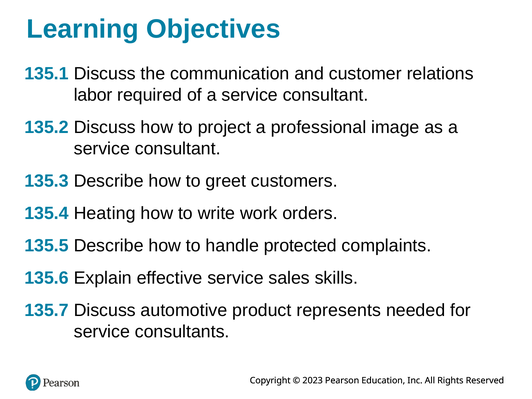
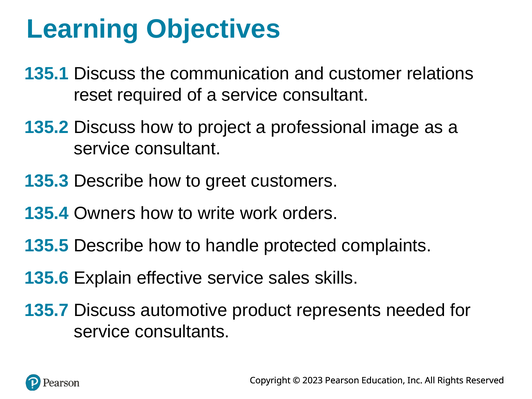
labor: labor -> reset (93, 95)
Heating: Heating -> Owners (105, 213)
